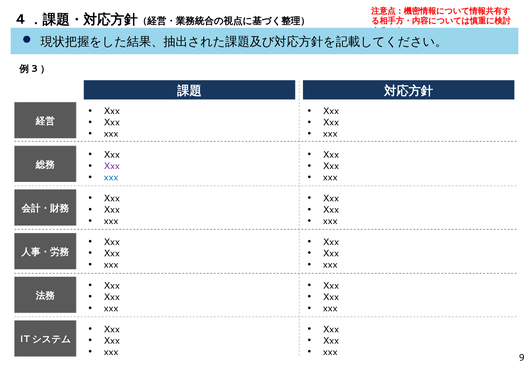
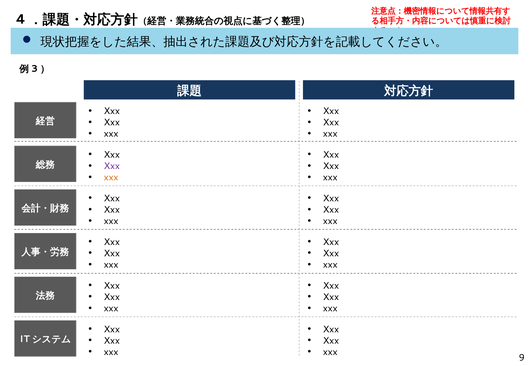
xxx colour: blue -> orange (111, 178)
